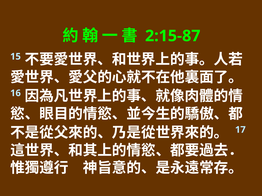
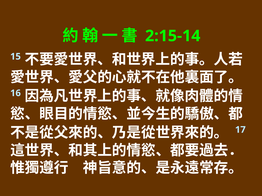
2:15-87: 2:15-87 -> 2:15-14 (173, 36)
